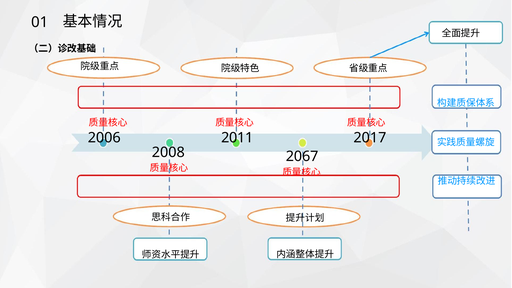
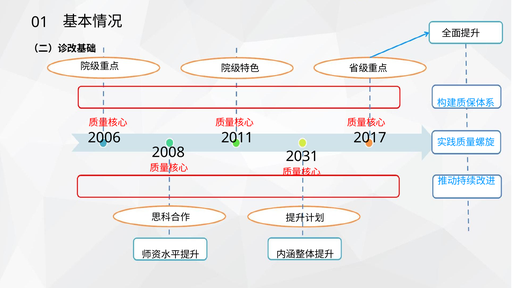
2067: 2067 -> 2031 (302, 157)
